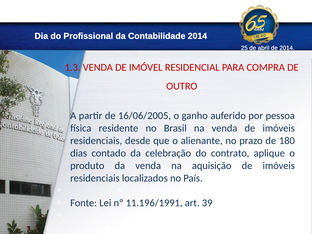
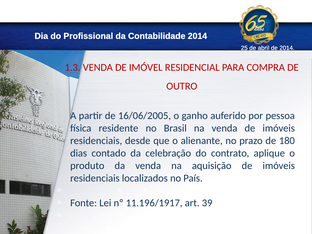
11.196/1991: 11.196/1991 -> 11.196/1917 (154, 203)
